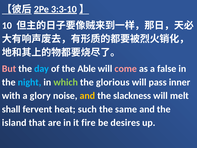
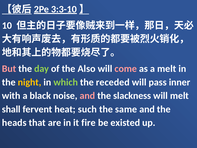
day colour: light blue -> light green (42, 69)
Able: Able -> Also (87, 69)
a false: false -> melt (167, 69)
night colour: light blue -> yellow (30, 82)
glorious: glorious -> receded (113, 82)
glory: glory -> black (40, 96)
and colour: yellow -> pink (87, 96)
island: island -> heads (14, 122)
desires: desires -> existed (125, 122)
